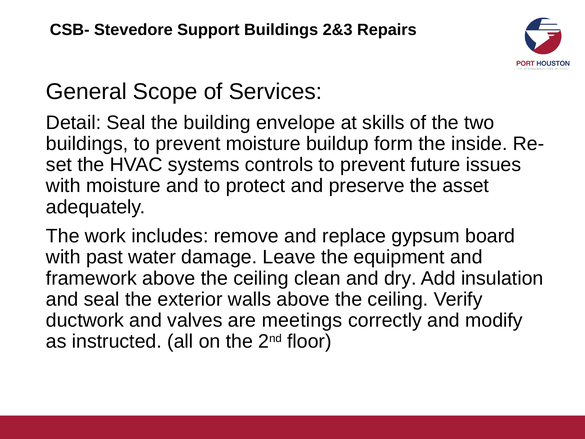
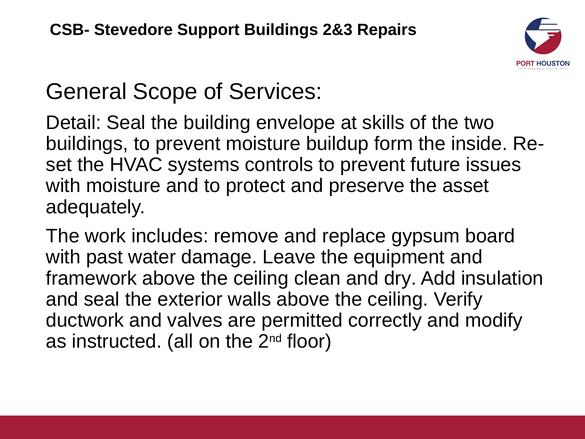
meetings: meetings -> permitted (302, 320)
